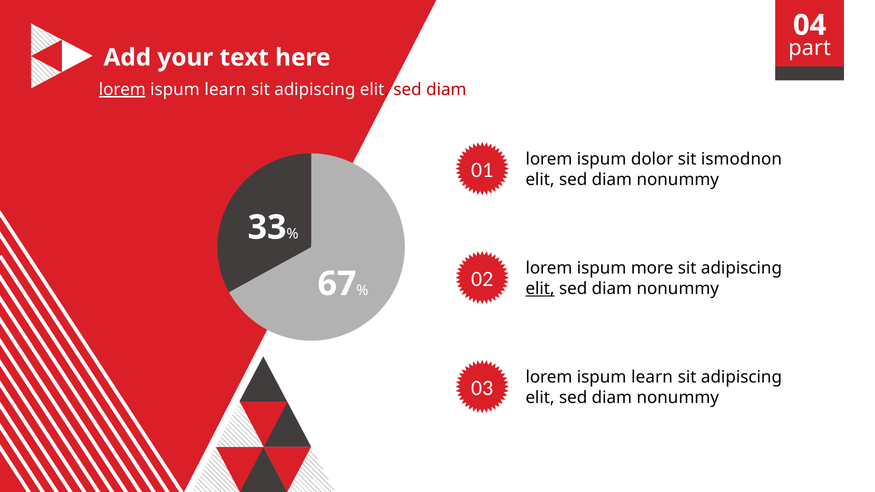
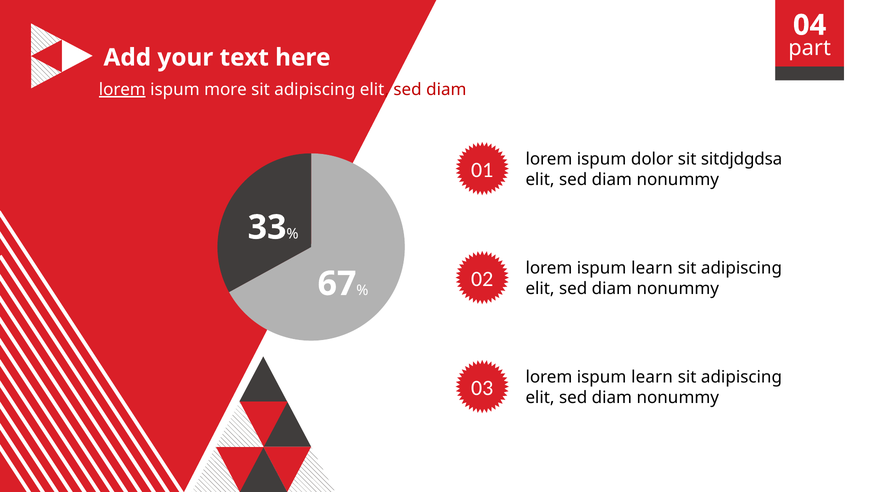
learn: learn -> more (225, 89)
ismodnon: ismodnon -> sitdjdgdsa (742, 159)
more: more -> learn (652, 268)
elit underline: present -> none (540, 289)
